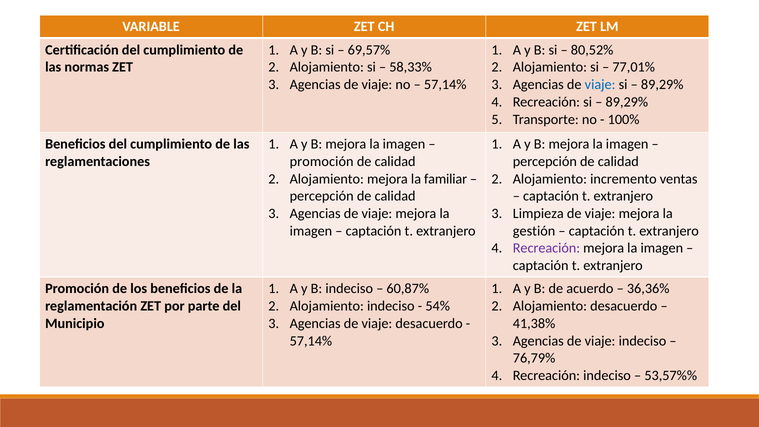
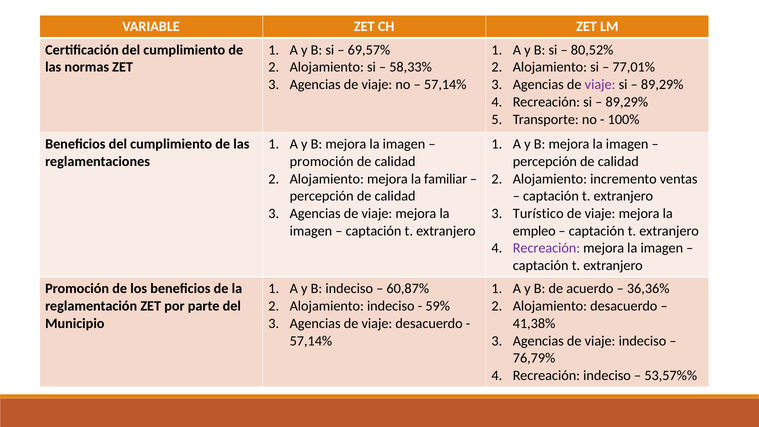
viaje colour: blue -> purple (600, 85)
Limpieza: Limpieza -> Turístico (538, 214)
gestión: gestión -> empleo (534, 231)
54%: 54% -> 59% (438, 306)
